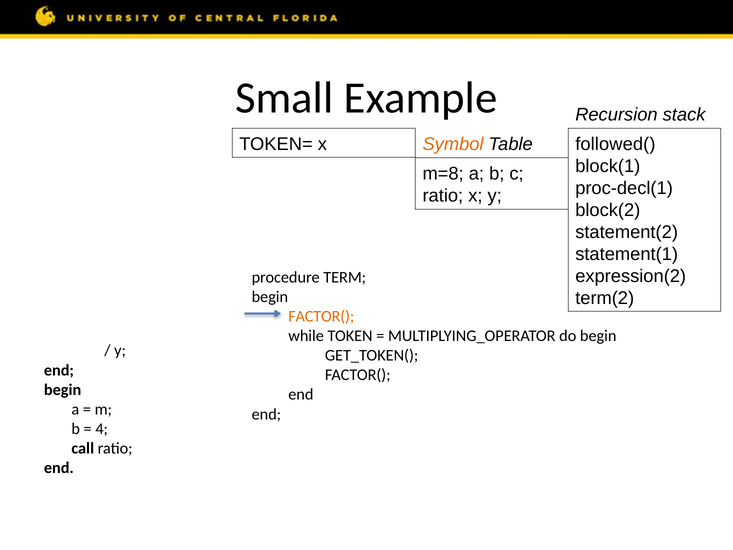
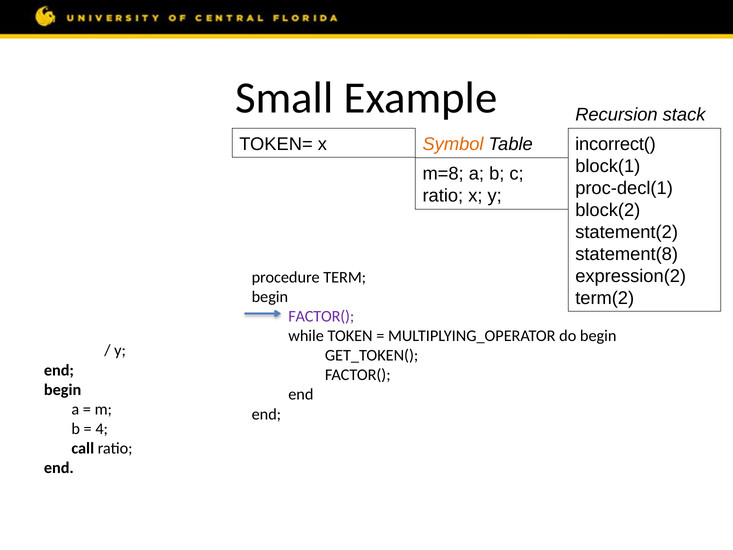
followed(: followed( -> incorrect( (616, 144)
statement(1: statement(1 -> statement(8 (627, 254)
FACTOR( colour: orange -> purple (321, 316)
